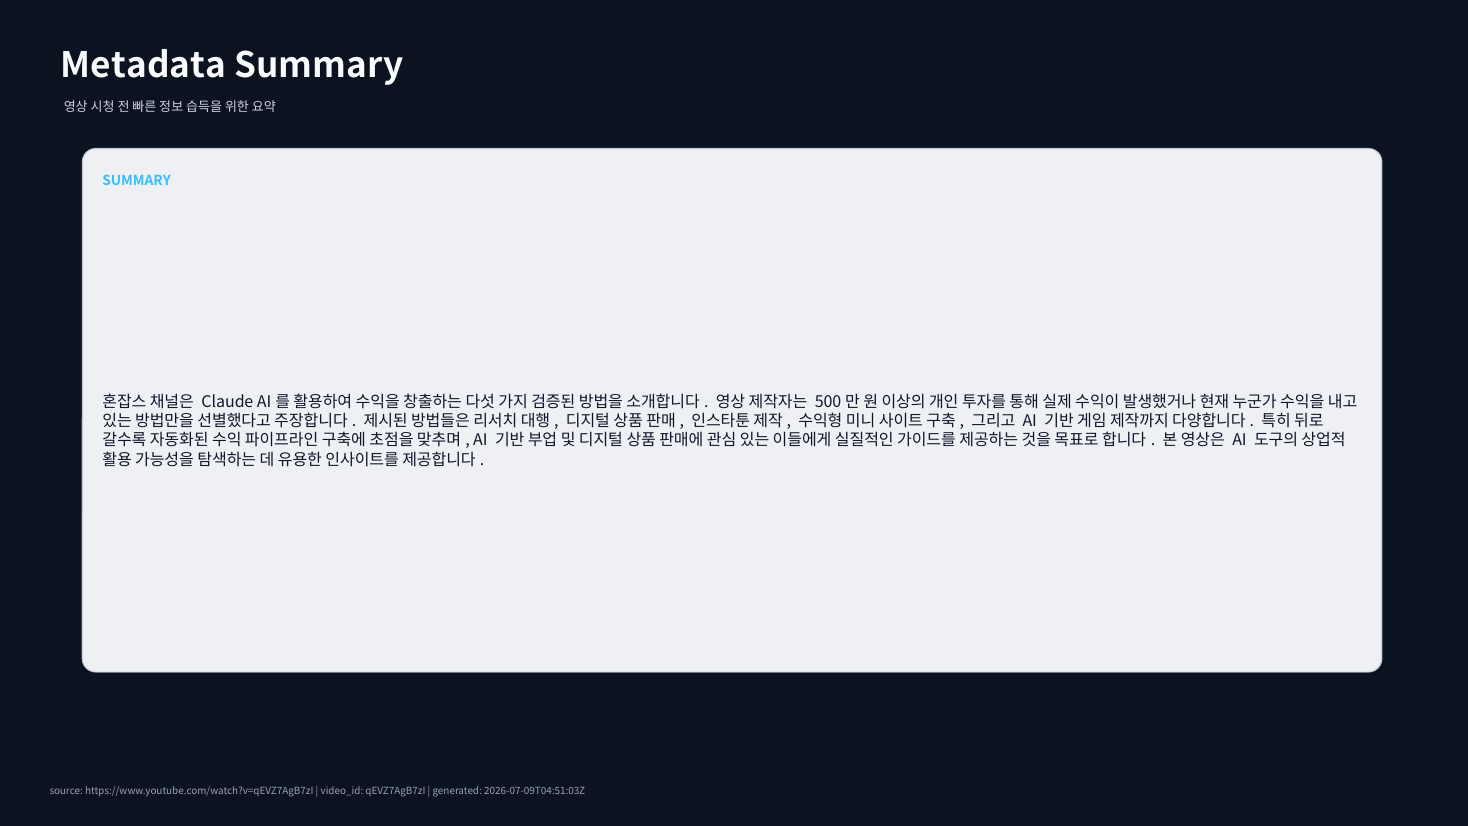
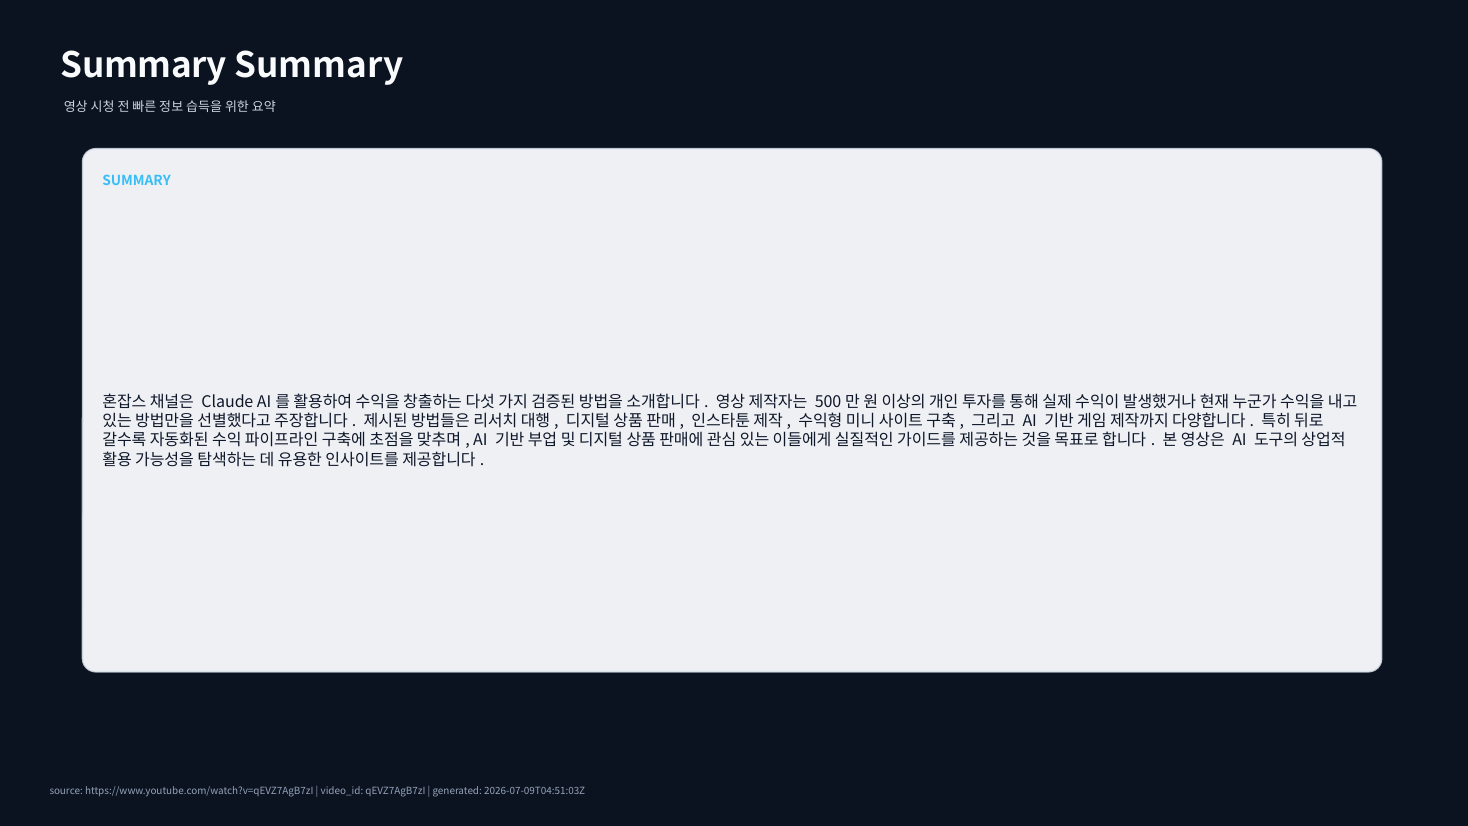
Metadata: Metadata -> Summary (144, 66)
